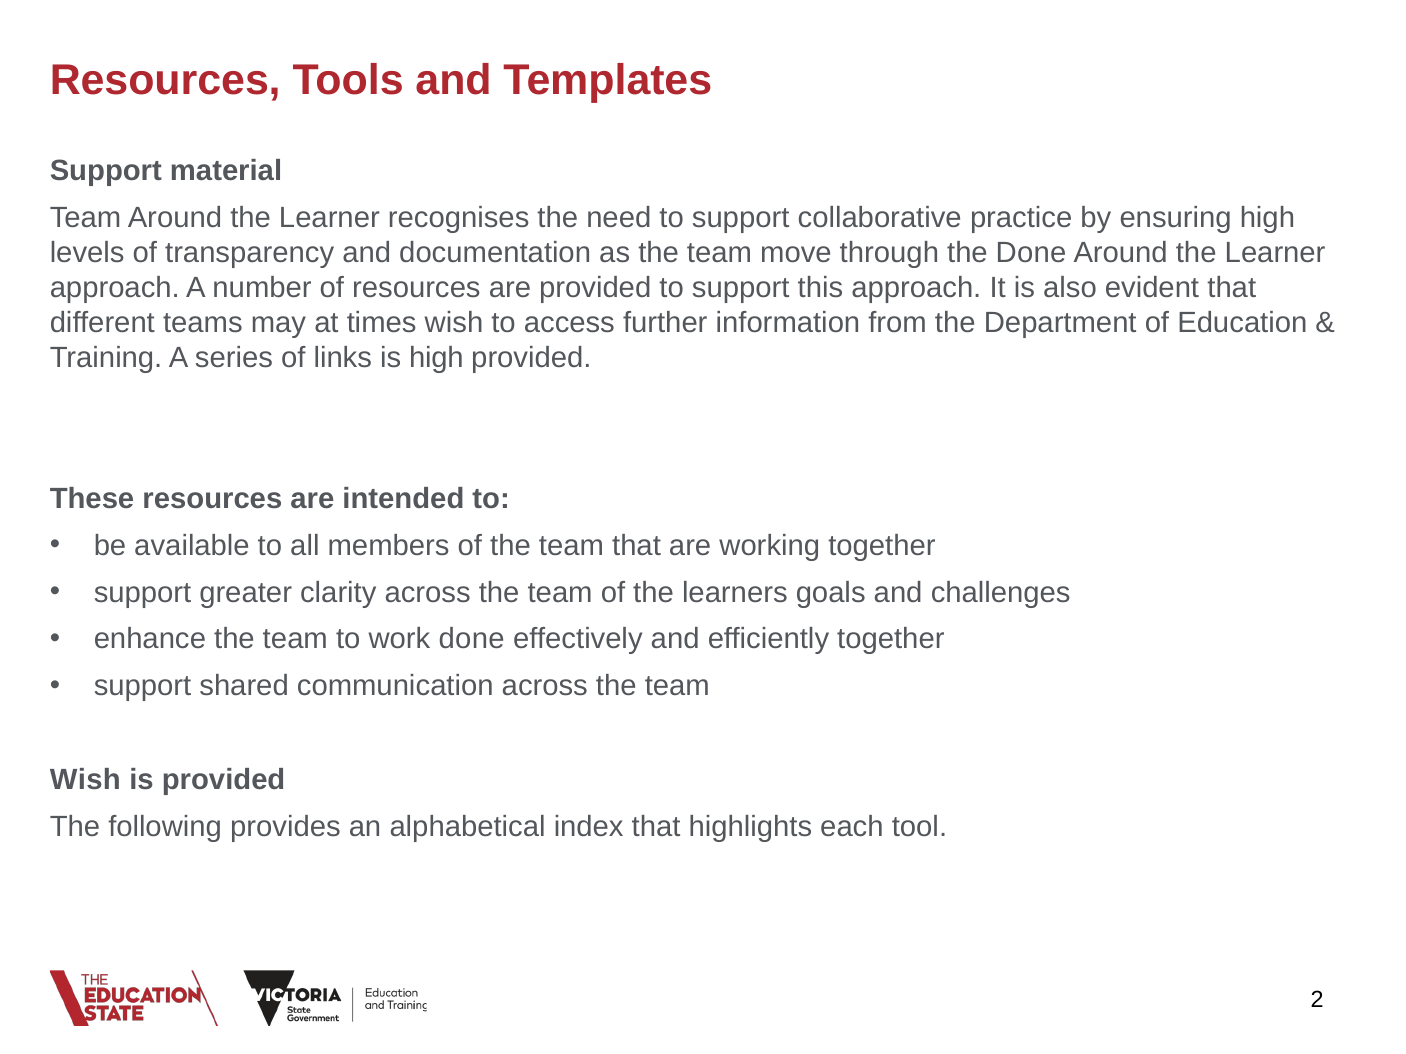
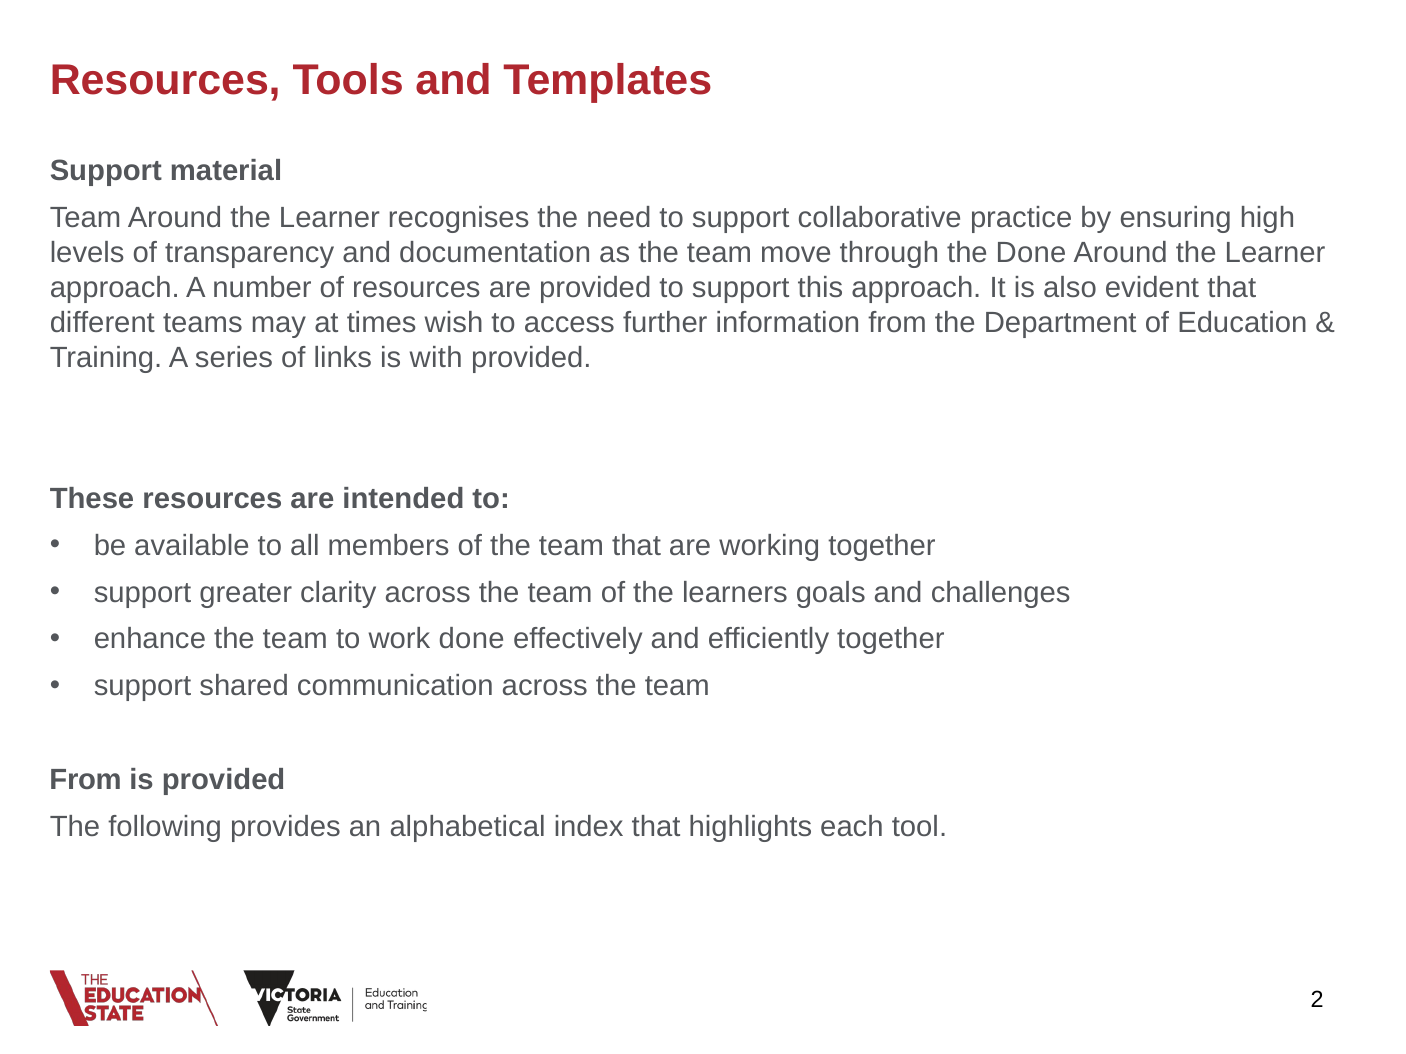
is high: high -> with (436, 358)
Wish: Wish -> From (86, 780)
